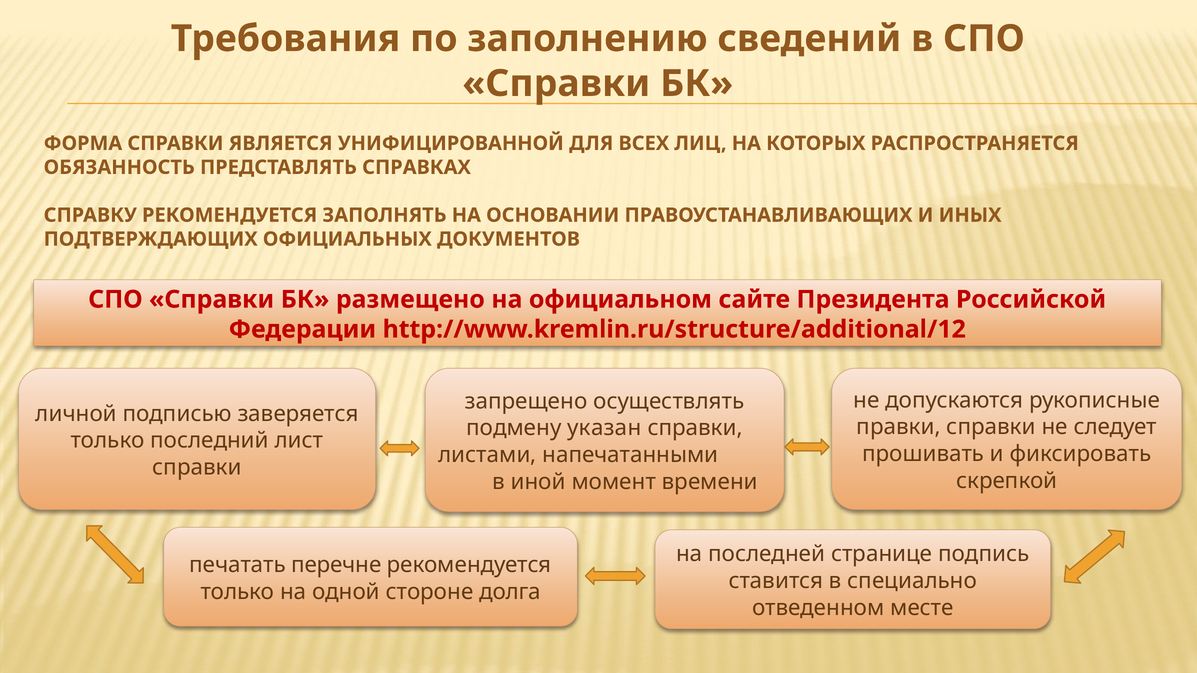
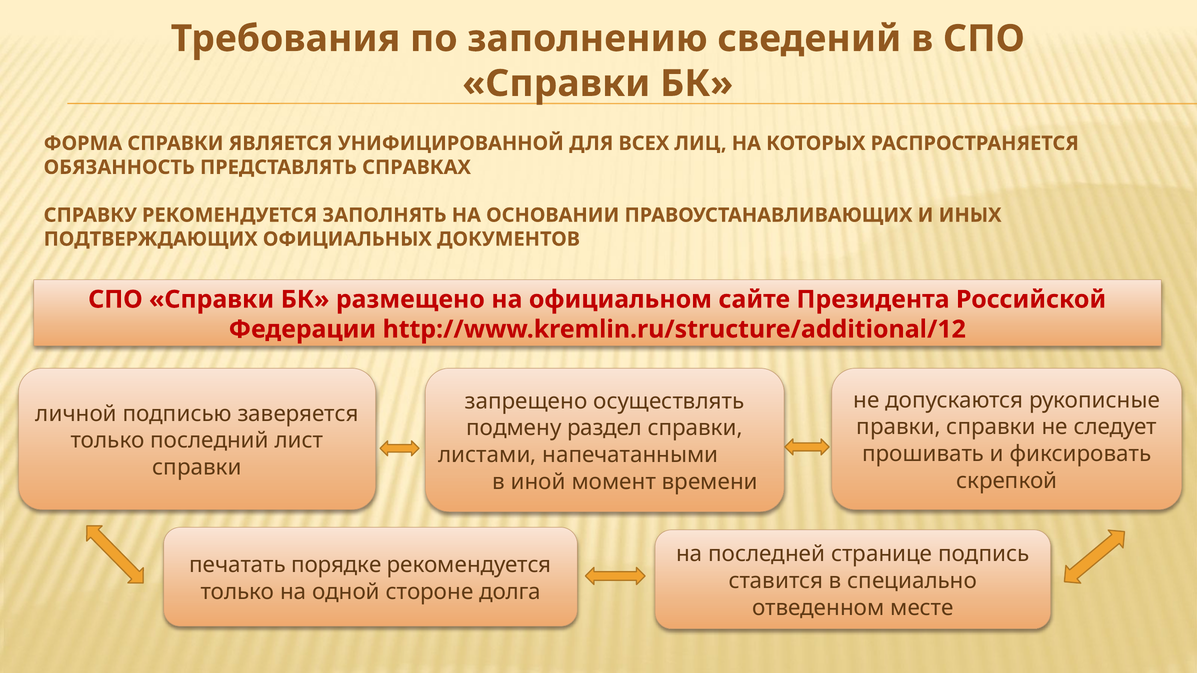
указан: указан -> раздел (605, 428)
перечне: перечне -> порядке (336, 565)
